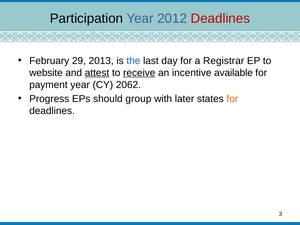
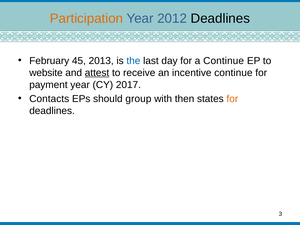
Participation colour: black -> orange (86, 19)
Deadlines colour: red -> black (220, 19)
29: 29 -> 45 (79, 61)
a Registrar: Registrar -> Continue (224, 61)
receive underline: present -> none (139, 73)
incentive available: available -> continue (233, 73)
2062: 2062 -> 2017 (128, 85)
Progress: Progress -> Contacts (49, 99)
later: later -> then (185, 99)
